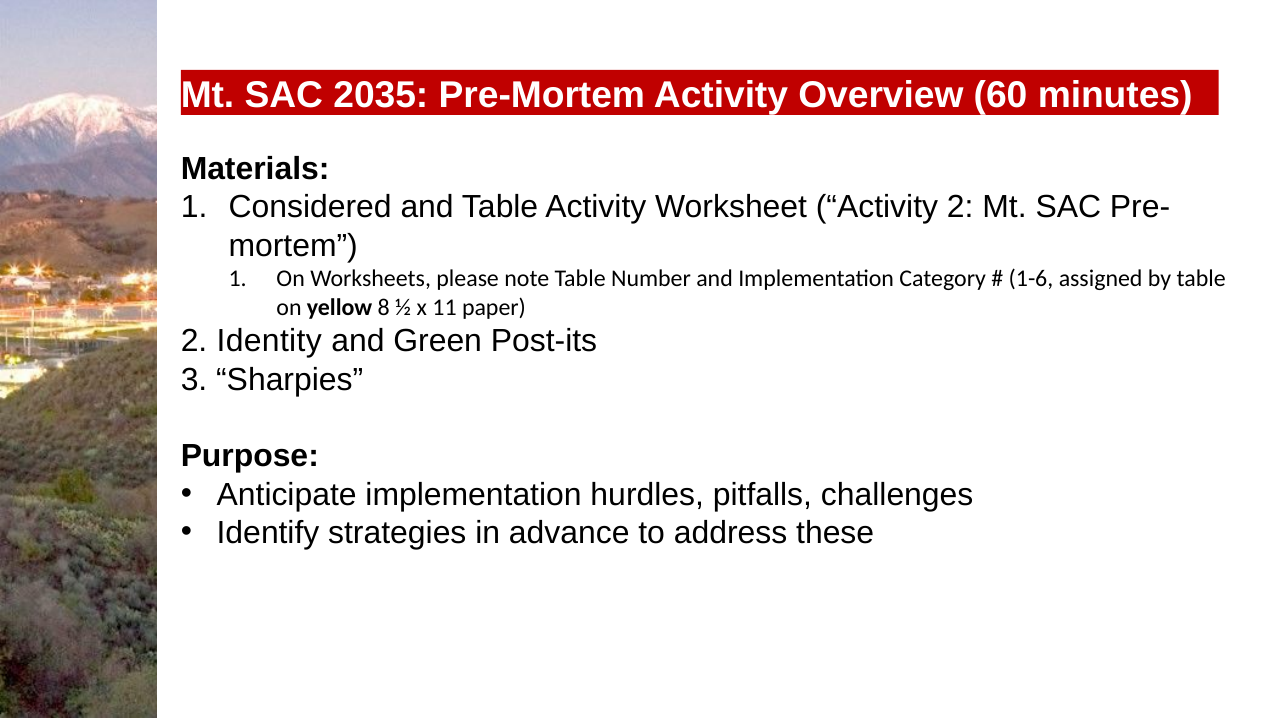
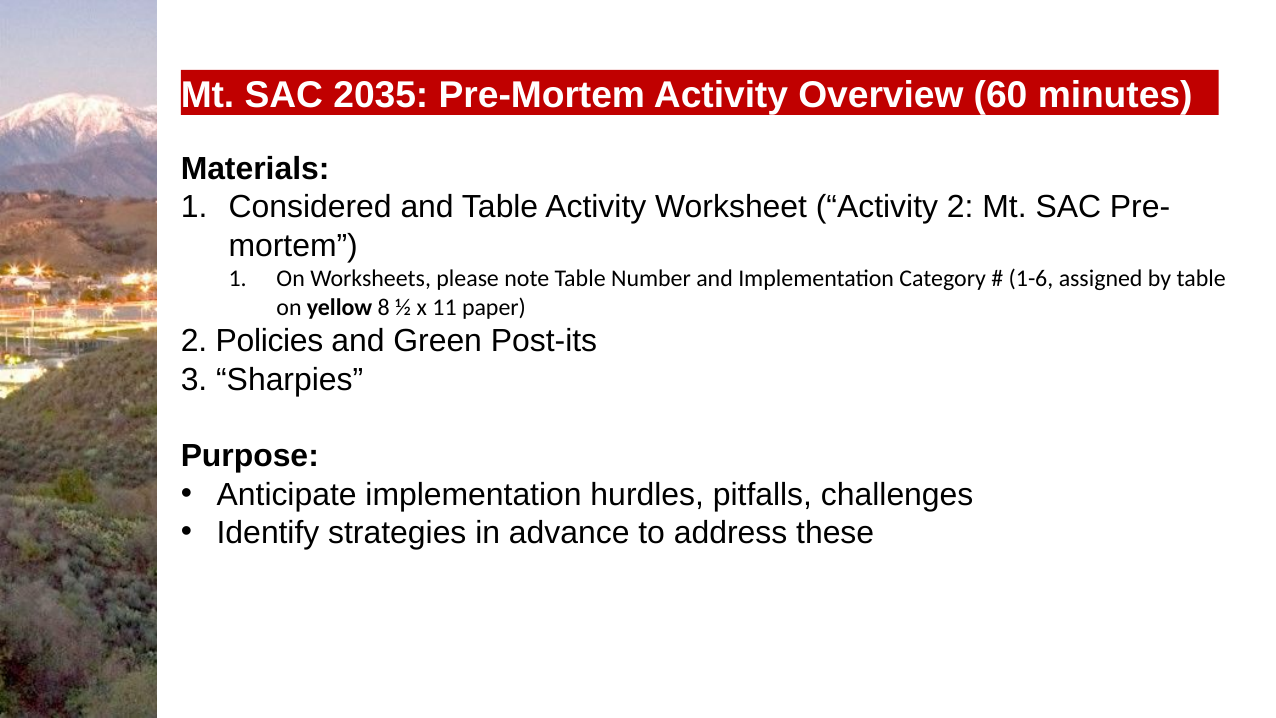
Identity: Identity -> Policies (270, 341)
